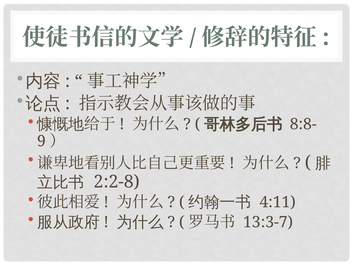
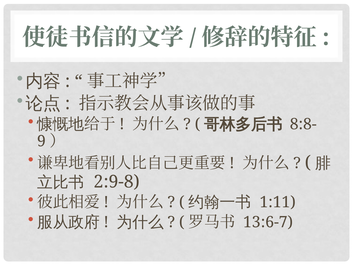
2:2-8: 2:2-8 -> 2:9-8 (117, 182)
4:11: 4:11 -> 1:11 (278, 202)
13:3-7: 13:3-7 -> 13:6-7 (268, 222)
